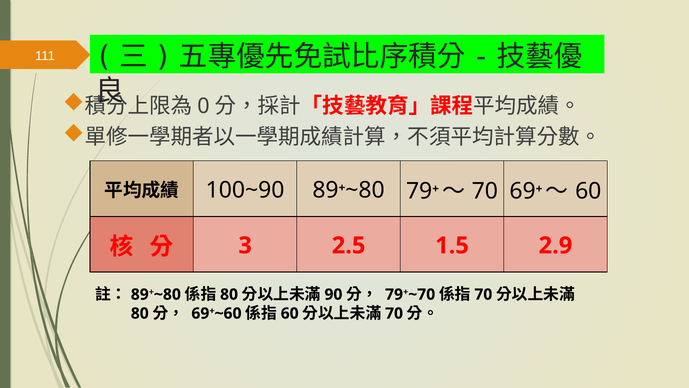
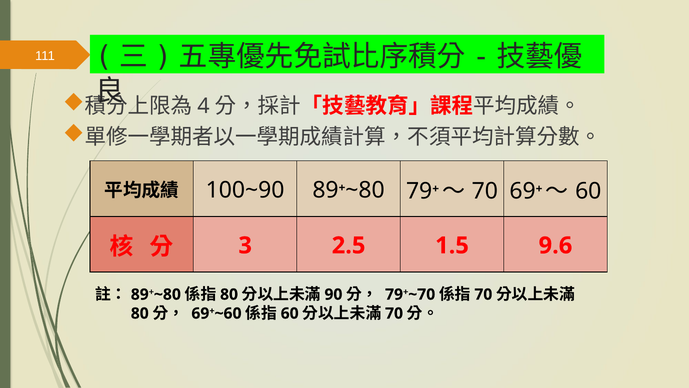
0: 0 -> 4 (204, 106)
2.9: 2.9 -> 9.6 (555, 245)
